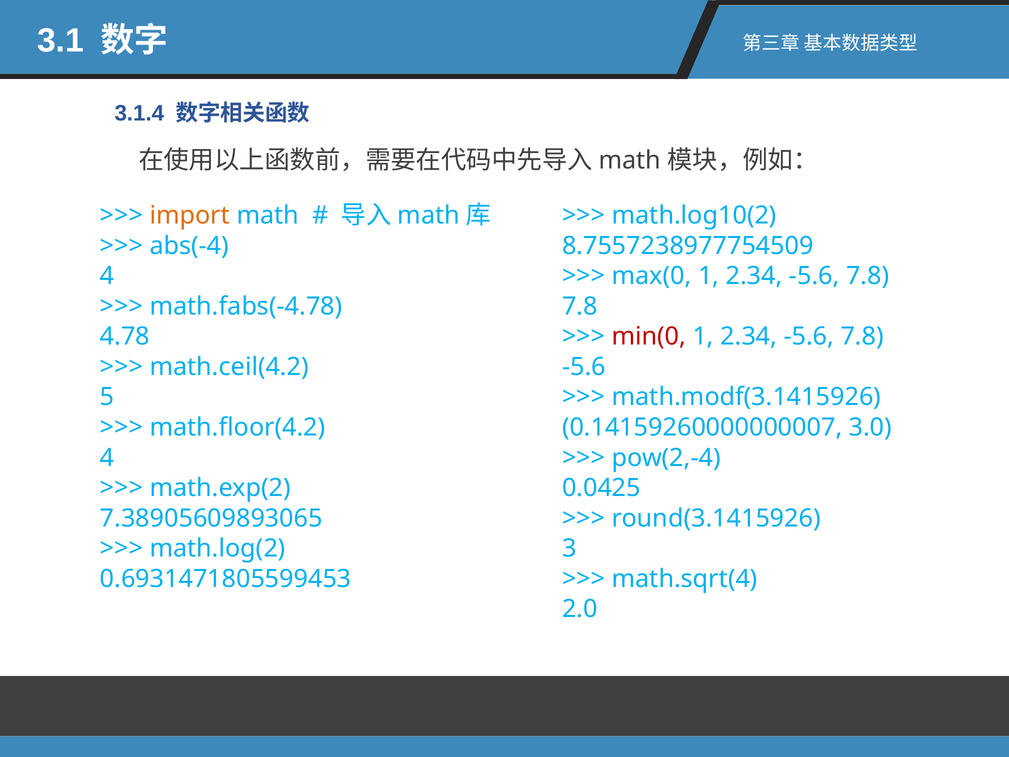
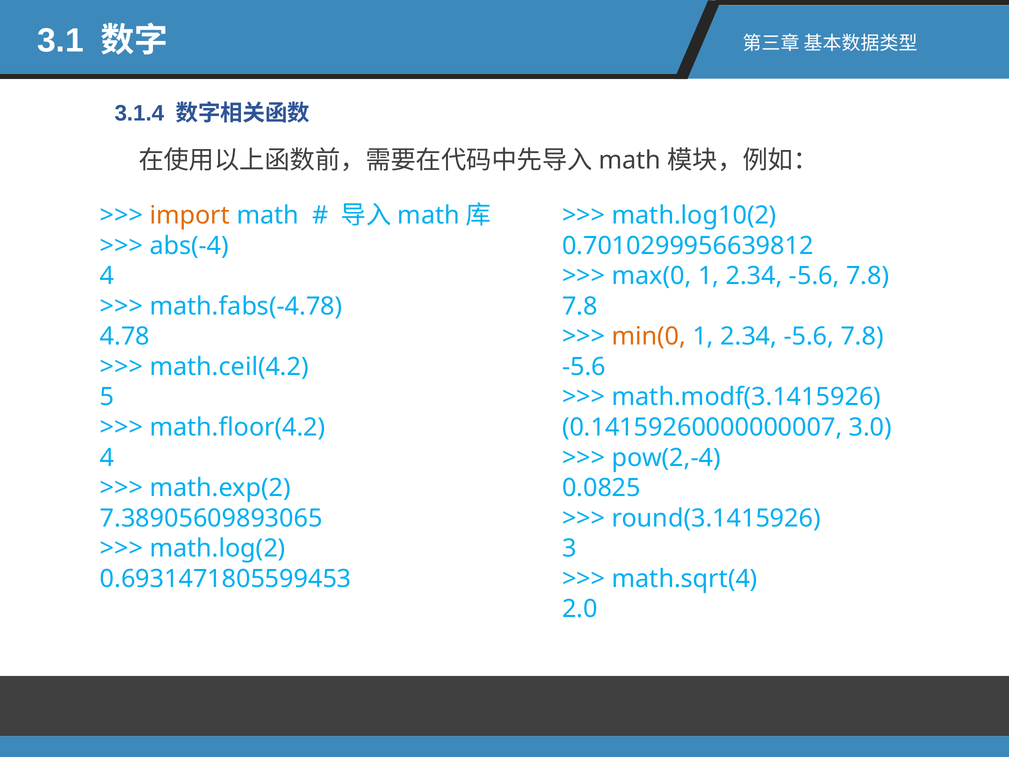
8.7557238977754509: 8.7557238977754509 -> 0.7010299956639812 (688, 246)
min(0 colour: red -> orange (649, 336)
0.0425: 0.0425 -> 0.0825 (601, 488)
